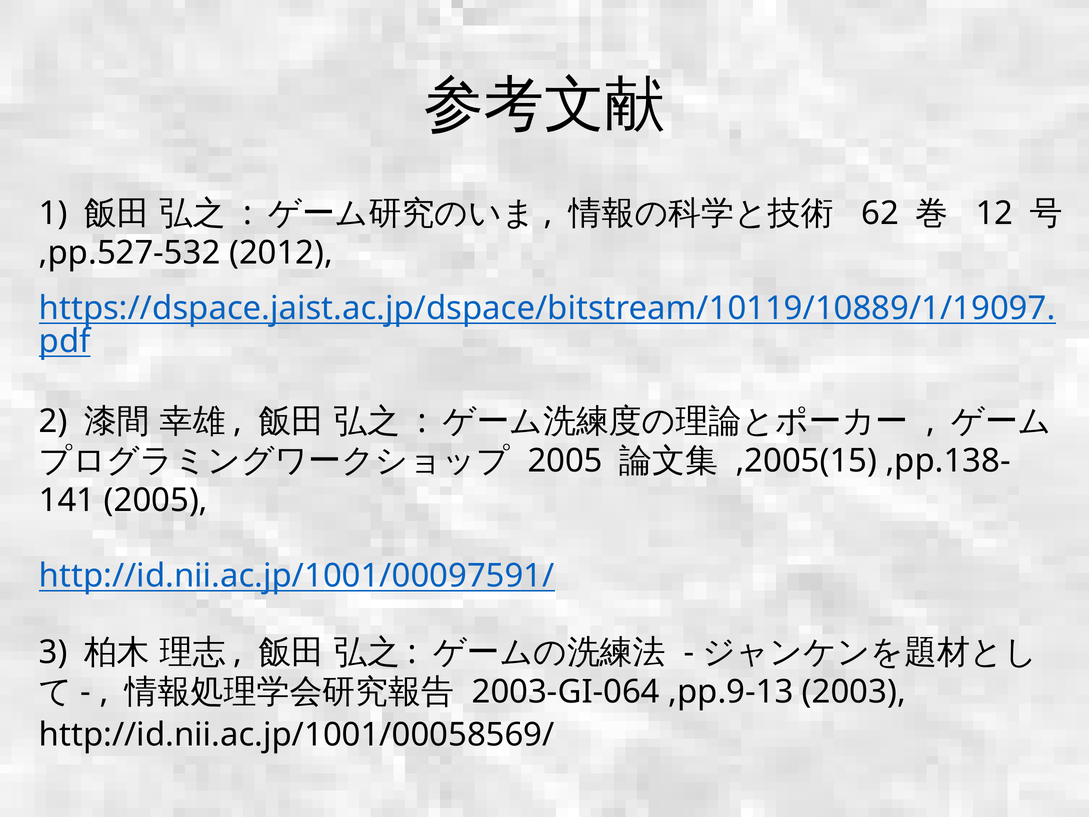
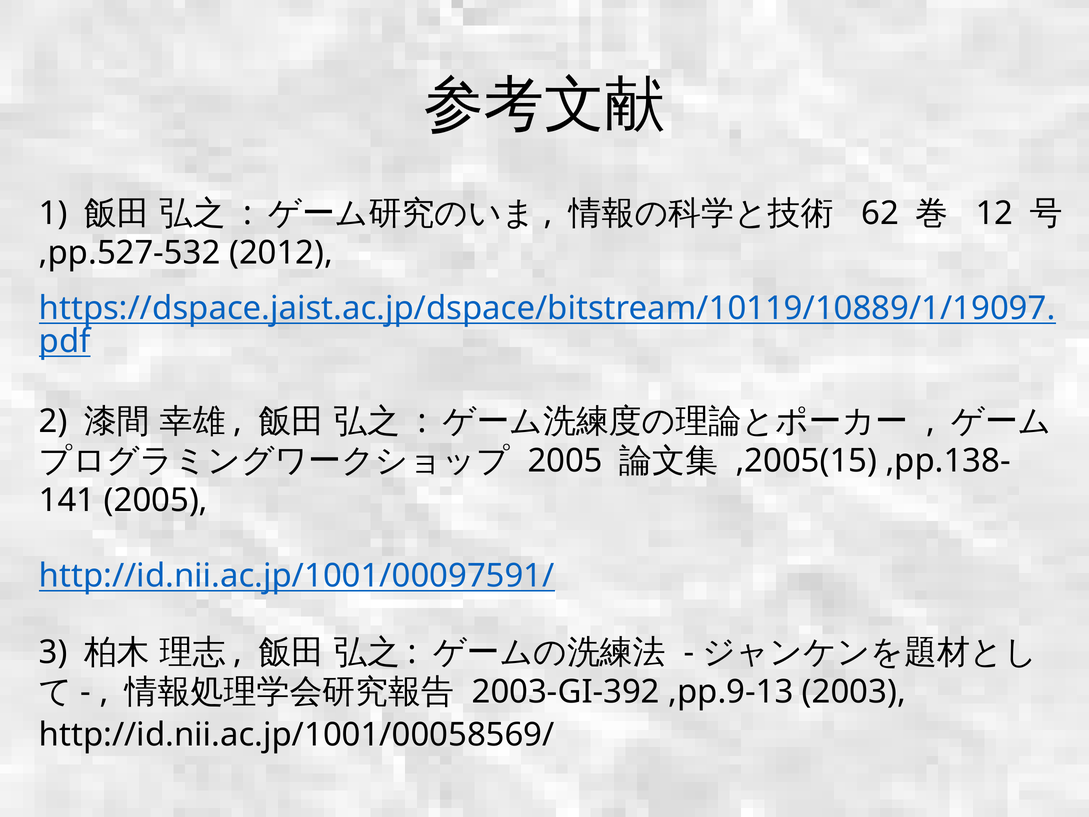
2003-GI-064: 2003-GI-064 -> 2003-GI-392 (566, 691)
